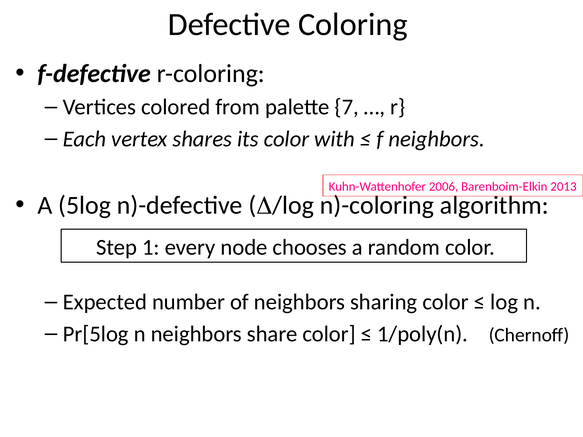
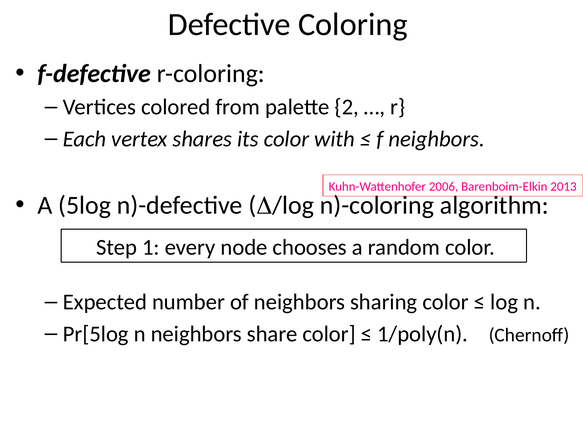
7: 7 -> 2 (347, 107)
